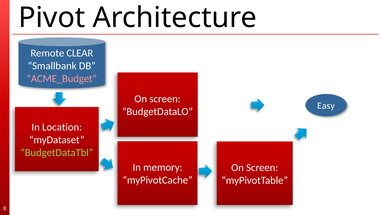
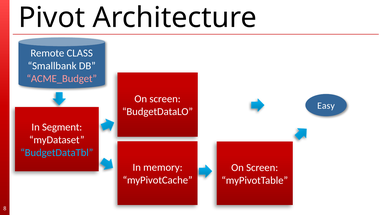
CLEAR: CLEAR -> CLASS (80, 53)
Location: Location -> Segment (62, 127)
BudgetDataTbl colour: light green -> light blue (57, 152)
